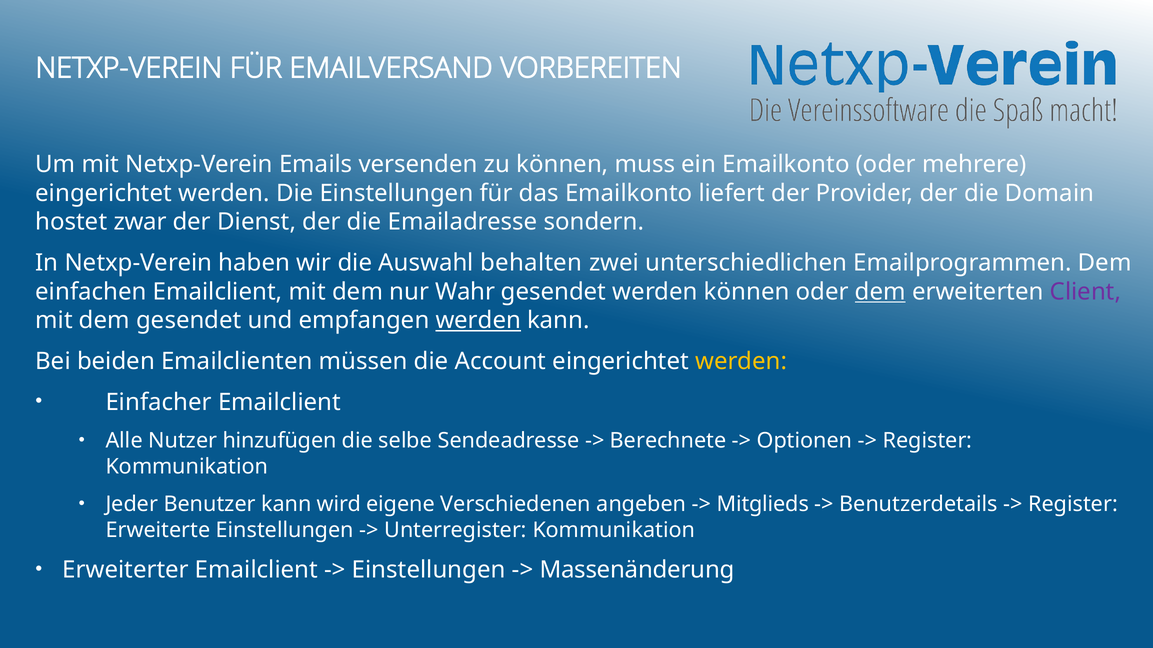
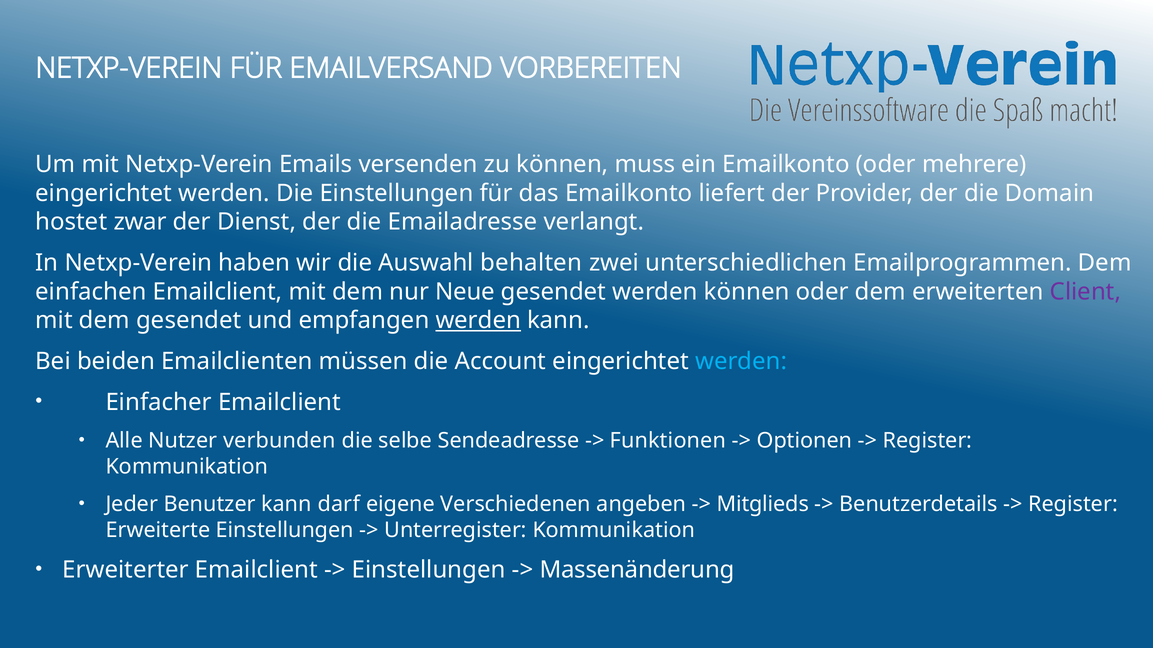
sondern: sondern -> verlangt (594, 222)
Wahr: Wahr -> Neue (465, 292)
dem underline: present -> none (880, 292)
werden colour: yellow -> light blue (741, 362)
hinzufügen: hinzufügen -> verbunden (279, 441)
Berechnete: Berechnete -> Funktionen (668, 441)
wird: wird -> darf (339, 505)
